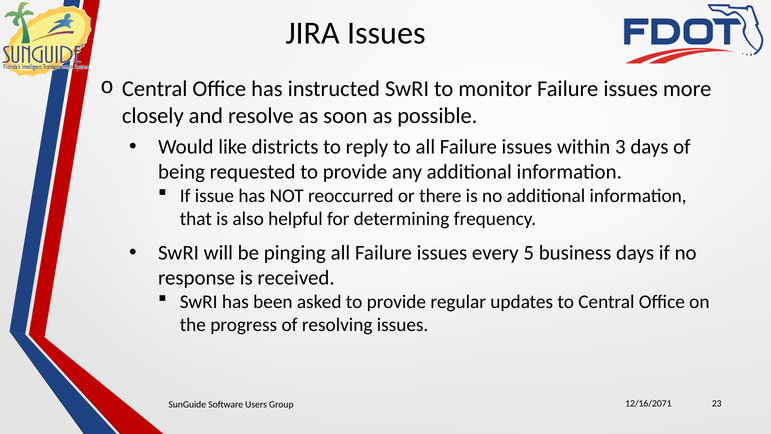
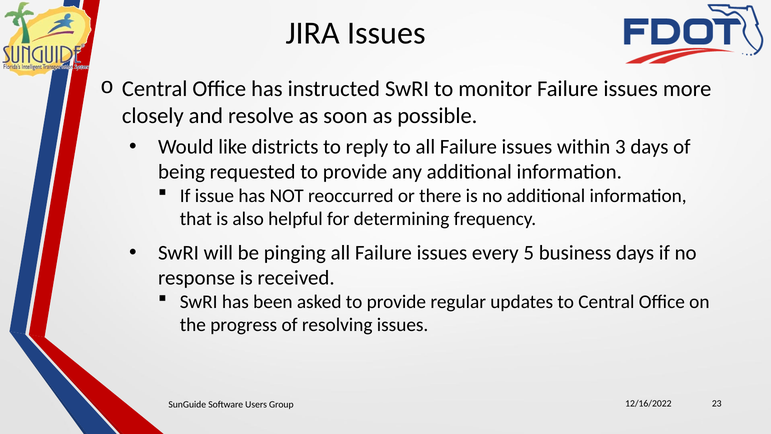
12/16/2071: 12/16/2071 -> 12/16/2022 (648, 403)
